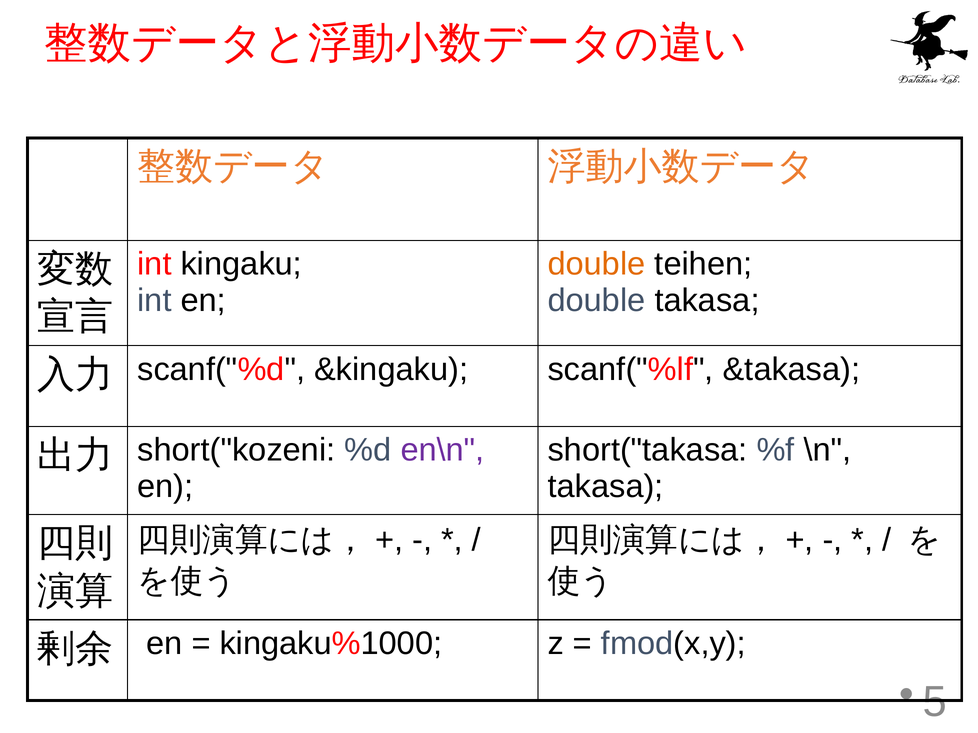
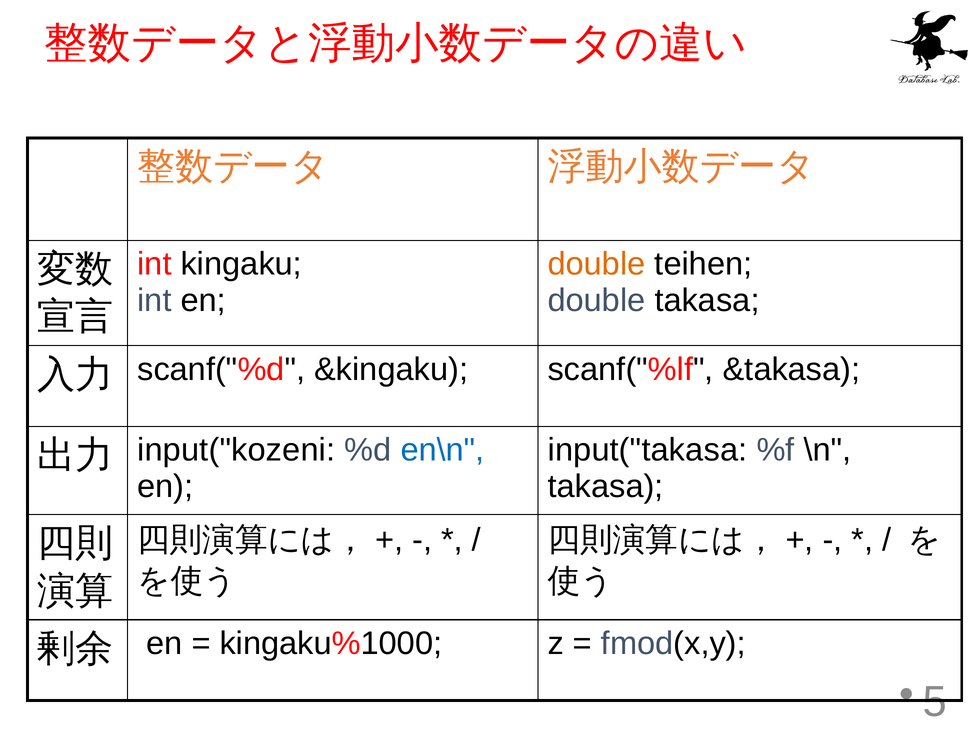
short("takasa: short("takasa -> input("takasa (648, 450)
short("kozeni: short("kozeni -> input("kozeni (236, 450)
en\n colour: purple -> blue (443, 450)
